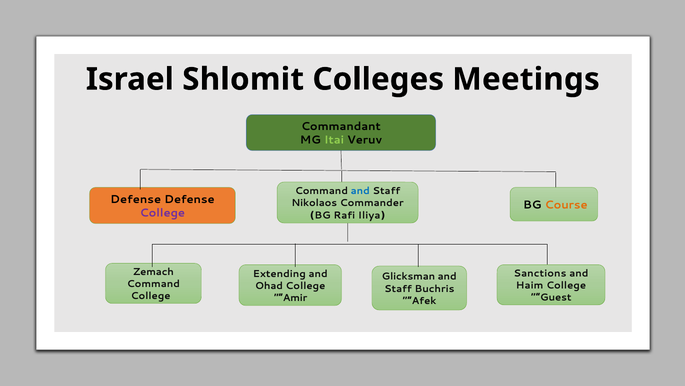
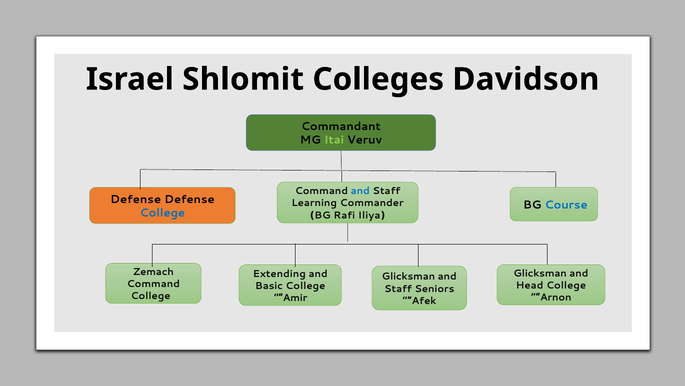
Meetings: Meetings -> Davidson (526, 79)
Nikolaos: Nikolaos -> Learning (314, 203)
Course colour: orange -> blue (566, 205)
College colour: purple -> blue (162, 213)
Sanctions: Sanctions -> Glicksman (540, 273)
Haim: Haim -> Head (530, 285)
Ohad: Ohad -> Basic (269, 285)
Buchris: Buchris -> Seniors (434, 288)
Guest: Guest -> Arnon (554, 297)
